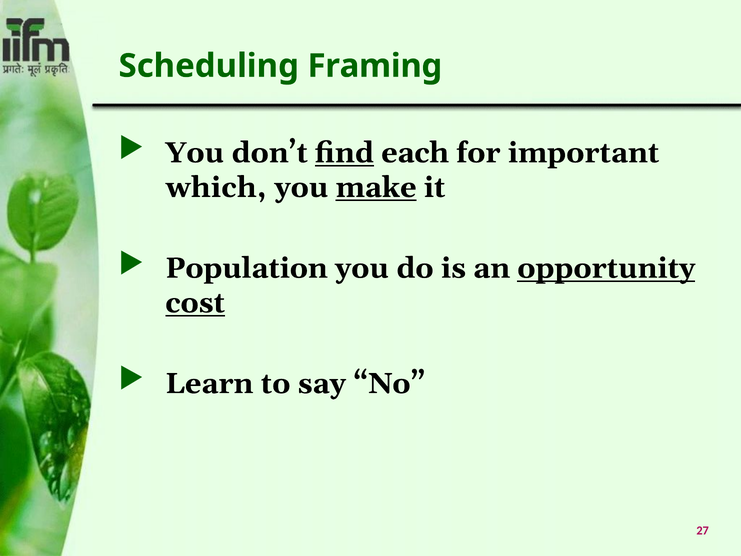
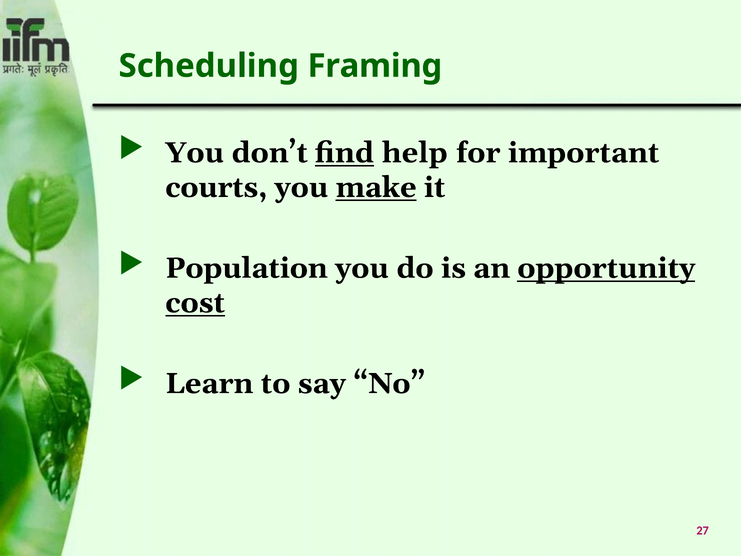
each: each -> help (415, 153)
which: which -> courts (216, 187)
